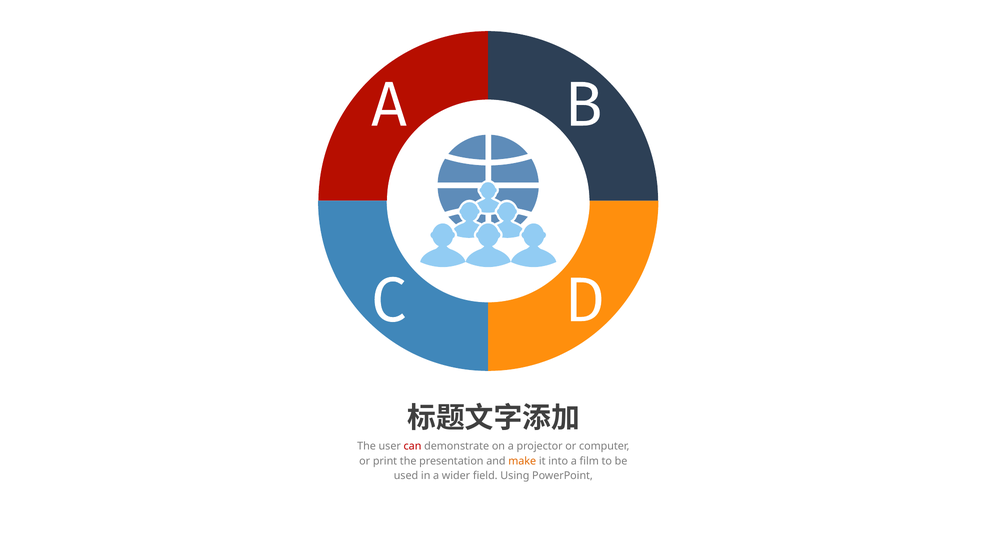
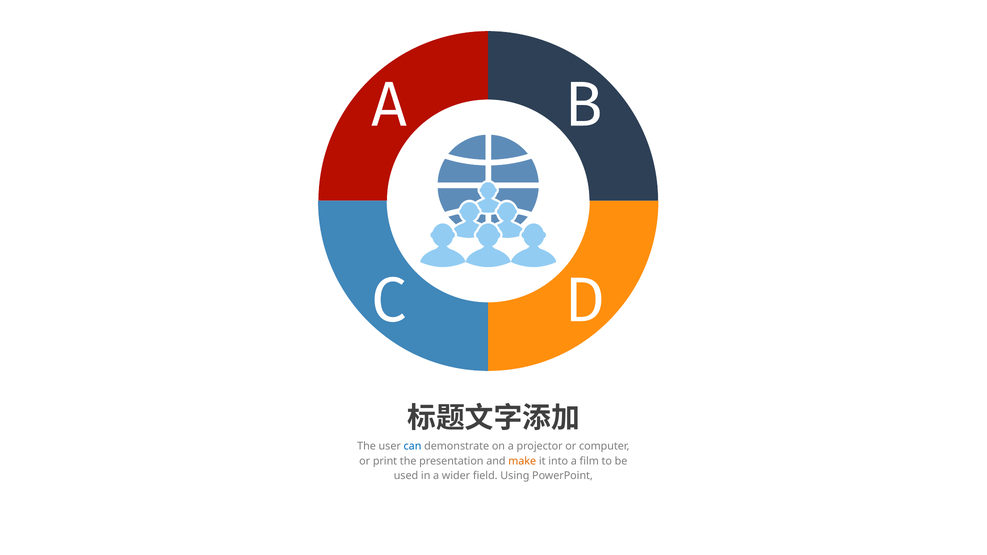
can colour: red -> blue (413, 447)
